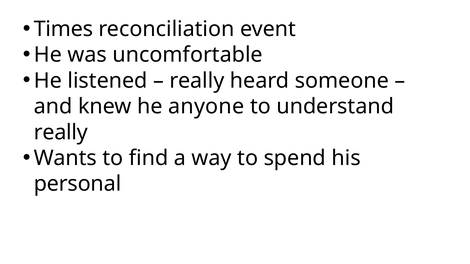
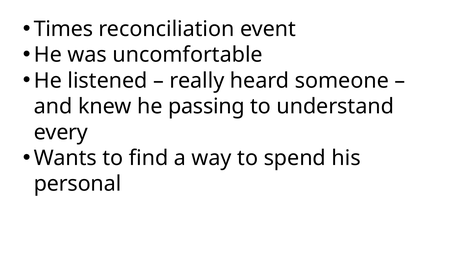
anyone: anyone -> passing (206, 107)
really: really -> every (61, 132)
